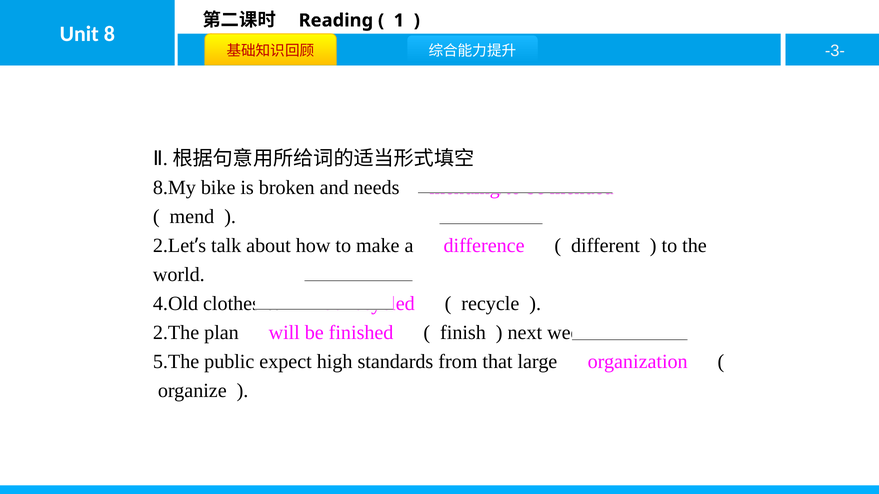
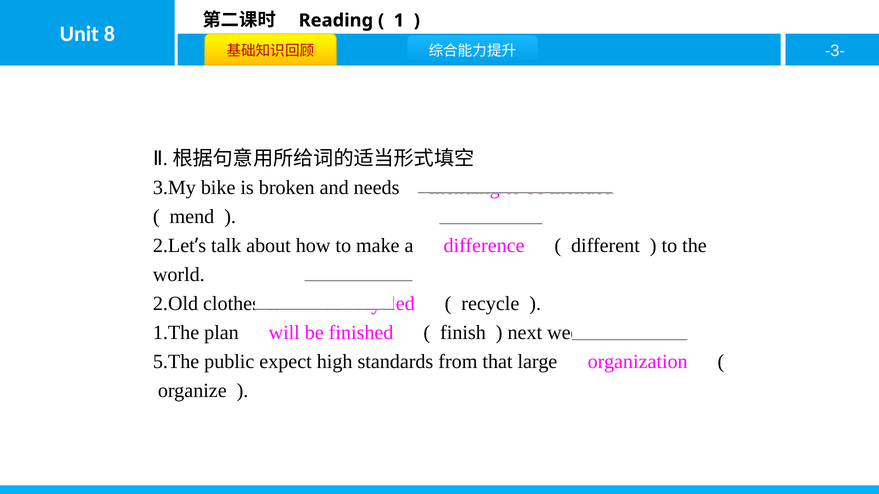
8.My: 8.My -> 3.My (174, 188)
4.Old: 4.Old -> 2.Old (176, 304)
2.The: 2.The -> 1.The (176, 333)
